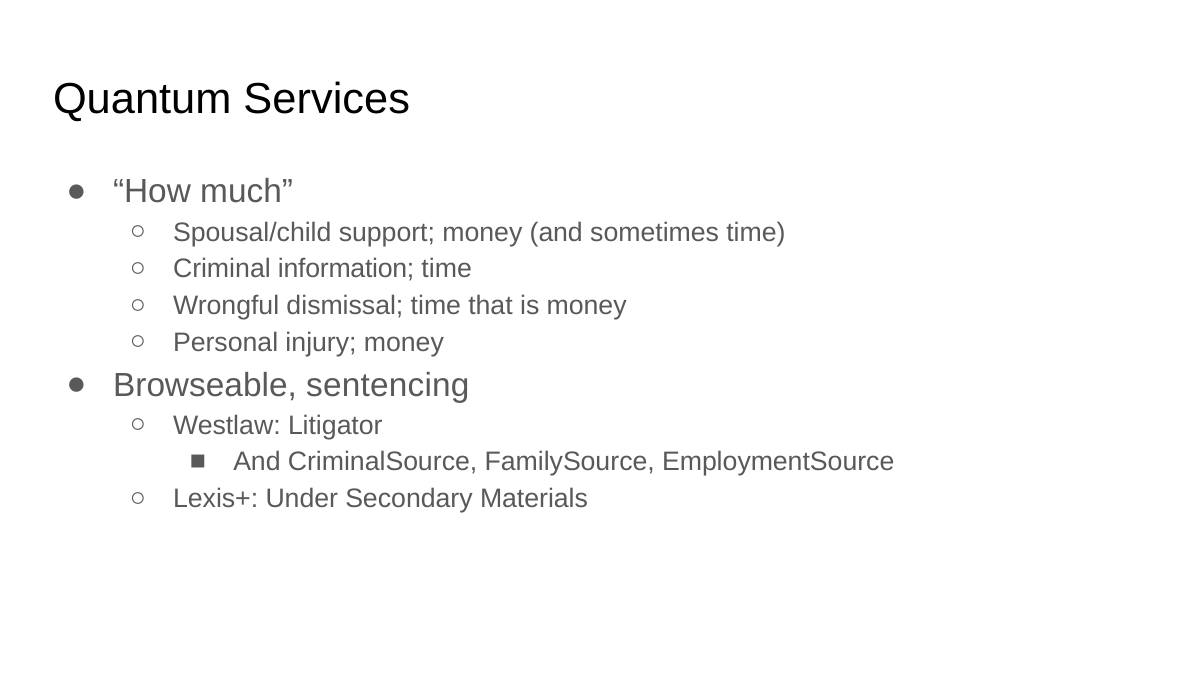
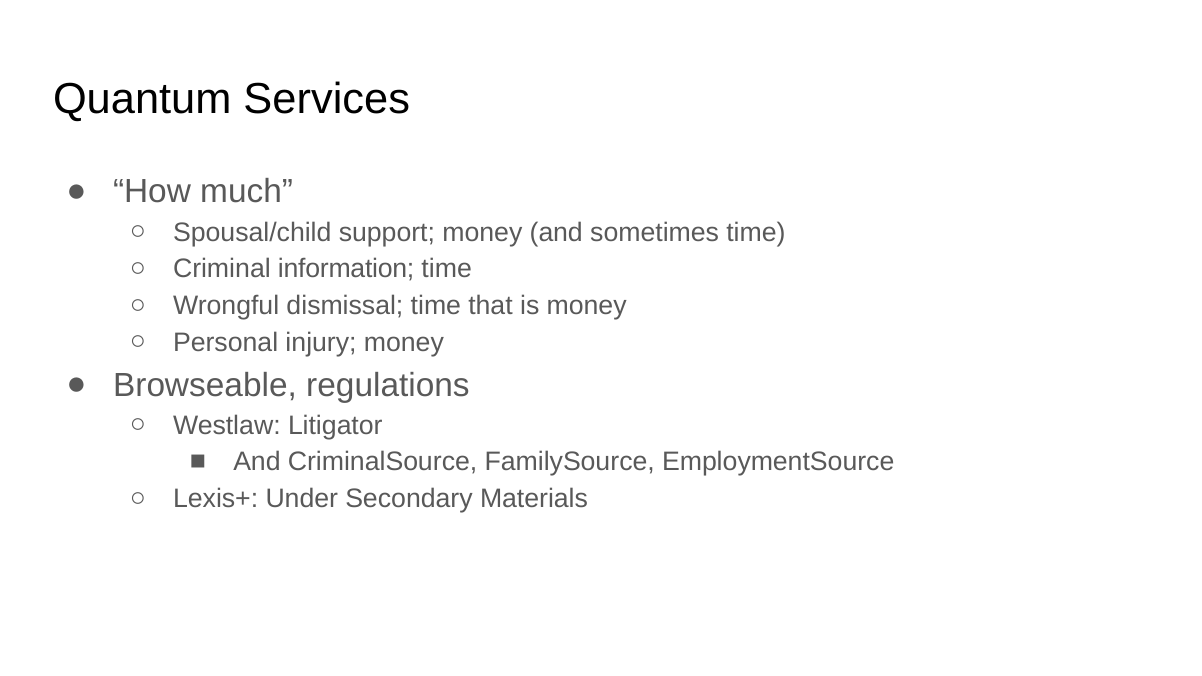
sentencing: sentencing -> regulations (388, 385)
